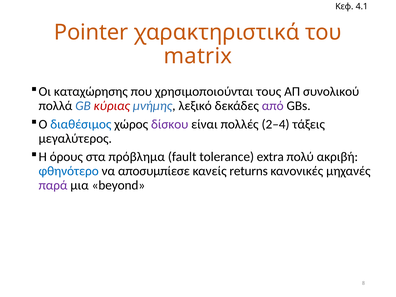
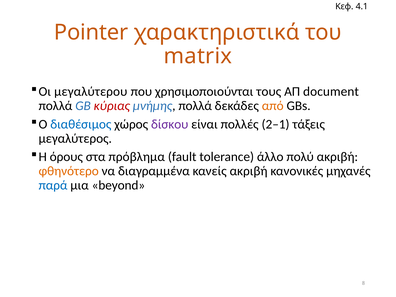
καταχώρησης: καταχώρησης -> μεγαλύτερου (91, 92)
συνολικού: συνολικού -> document (331, 92)
μνήμης λεξικό: λεξικό -> πολλά (195, 106)
από colour: purple -> orange (273, 106)
2–4: 2–4 -> 2–1 (276, 124)
extra: extra -> άλλο (270, 157)
φθηνότερο colour: blue -> orange (69, 171)
αποσυμπίεσε: αποσυμπίεσε -> διαγραμμένα (154, 171)
κανείς returns: returns -> ακριβή (249, 171)
παρά colour: purple -> blue (53, 185)
